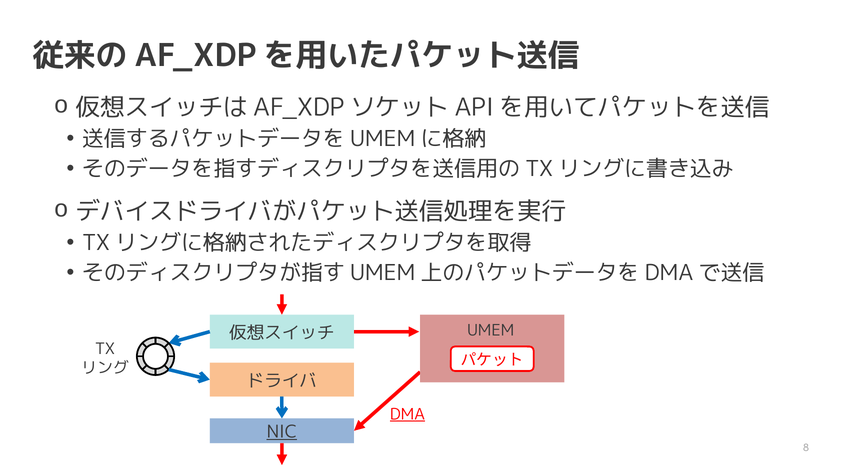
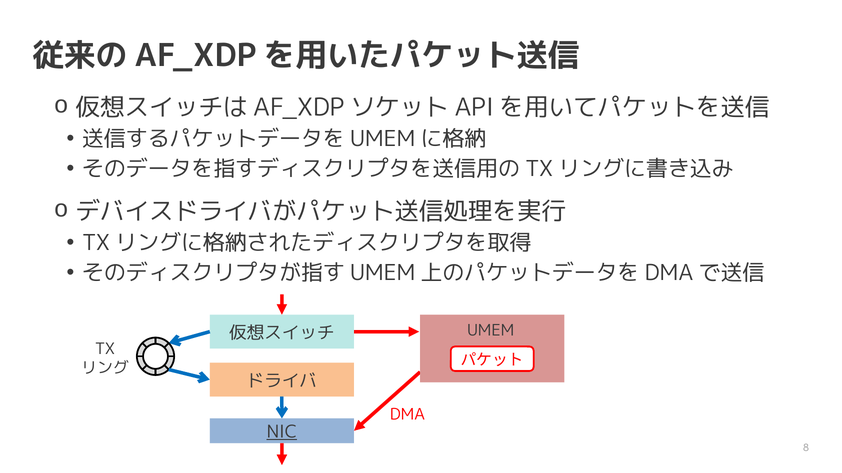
DMA underline: present -> none (408, 415)
